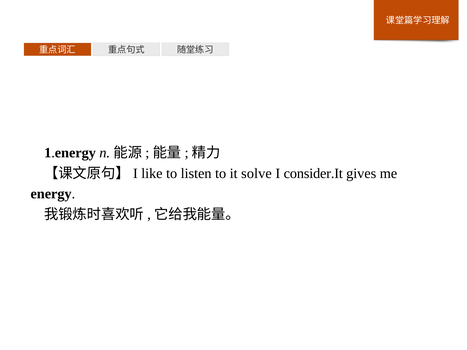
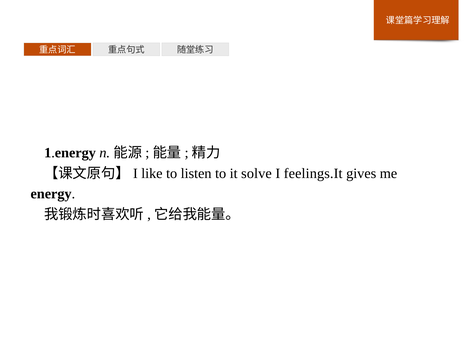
consider.It: consider.It -> feelings.It (313, 174)
